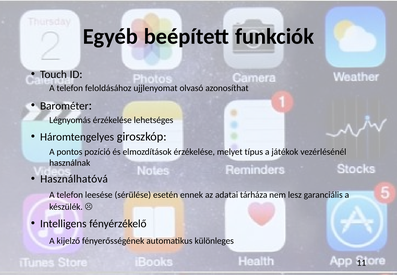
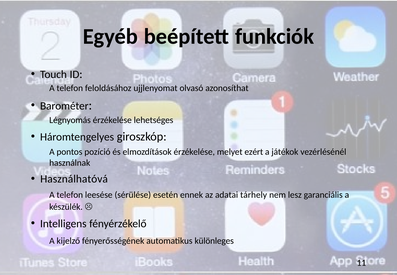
típus: típus -> ezért (254, 152)
tárháza: tárháza -> tárhely (254, 195)
